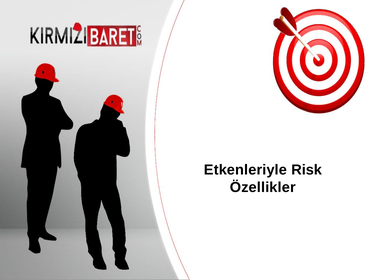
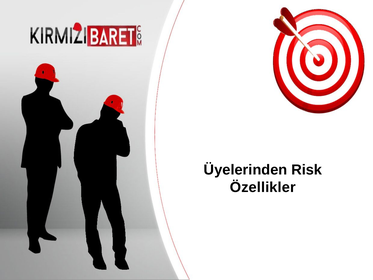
Etkenleriyle: Etkenleriyle -> Üyelerinden (246, 170)
